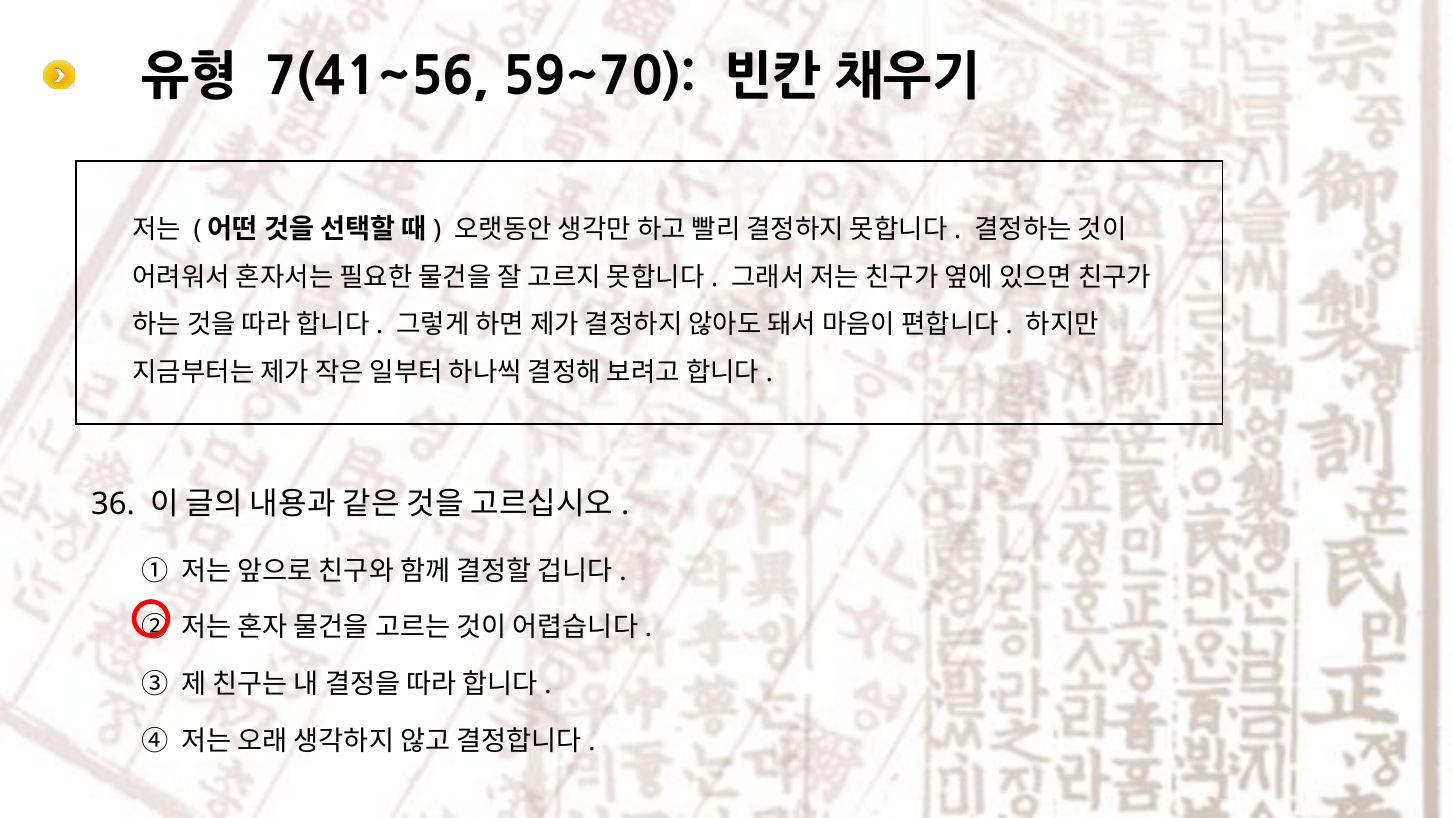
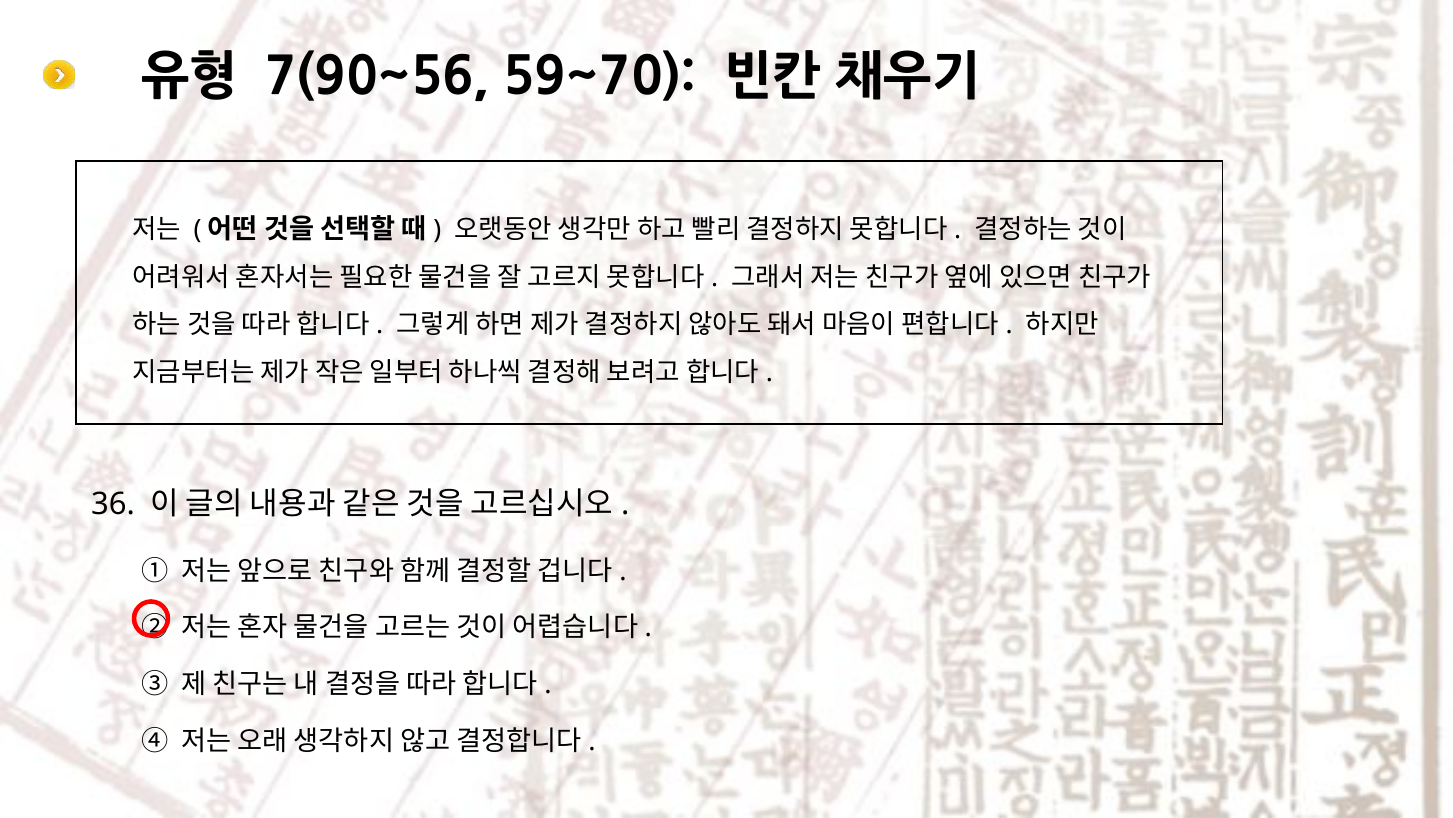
7(41~56: 7(41~56 -> 7(90~56 (377, 78)
